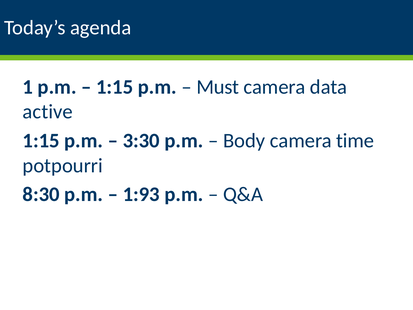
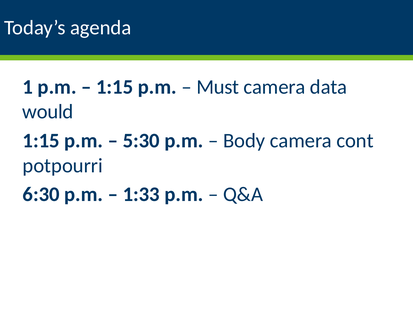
active: active -> would (48, 112)
3:30: 3:30 -> 5:30 (141, 141)
time: time -> cont (355, 141)
8:30: 8:30 -> 6:30 (41, 194)
1:93: 1:93 -> 1:33 (141, 194)
